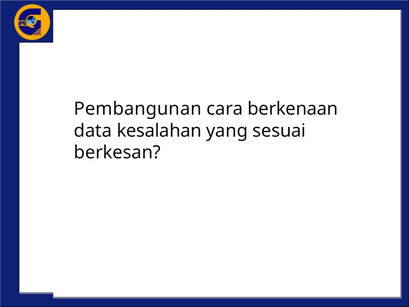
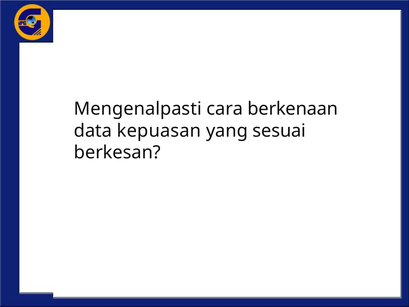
Pembangunan: Pembangunan -> Mengenalpasti (138, 109)
kesalahan: kesalahan -> kepuasan (159, 131)
